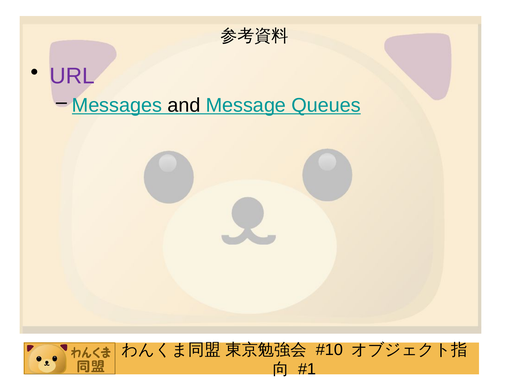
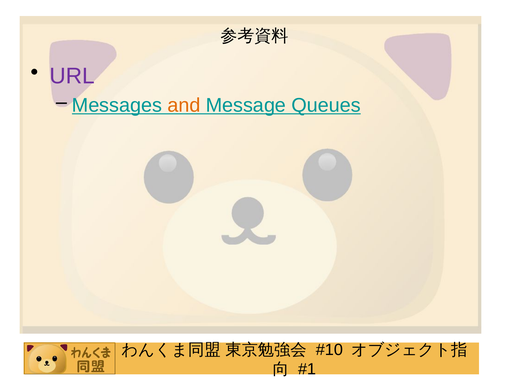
and colour: black -> orange (184, 106)
